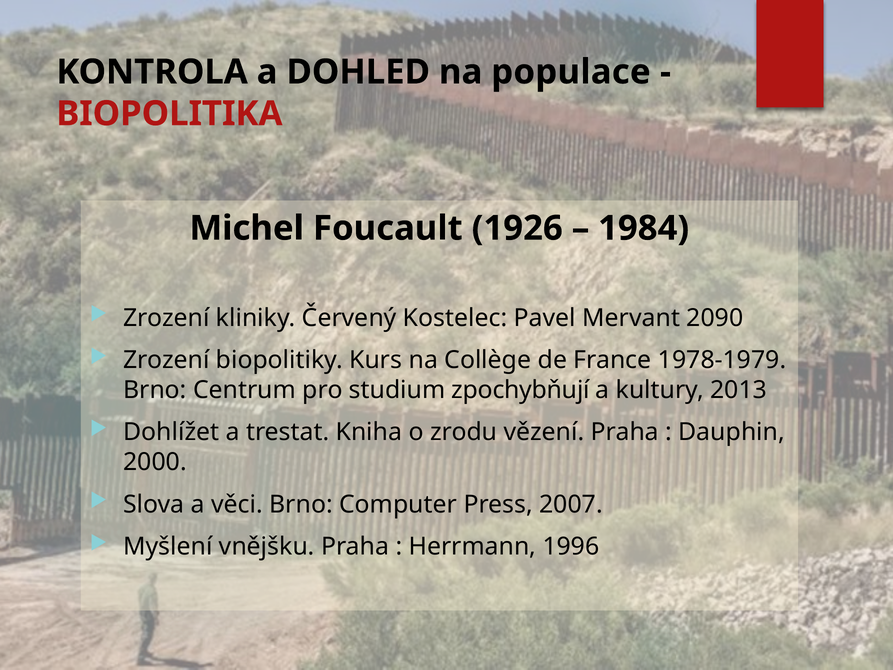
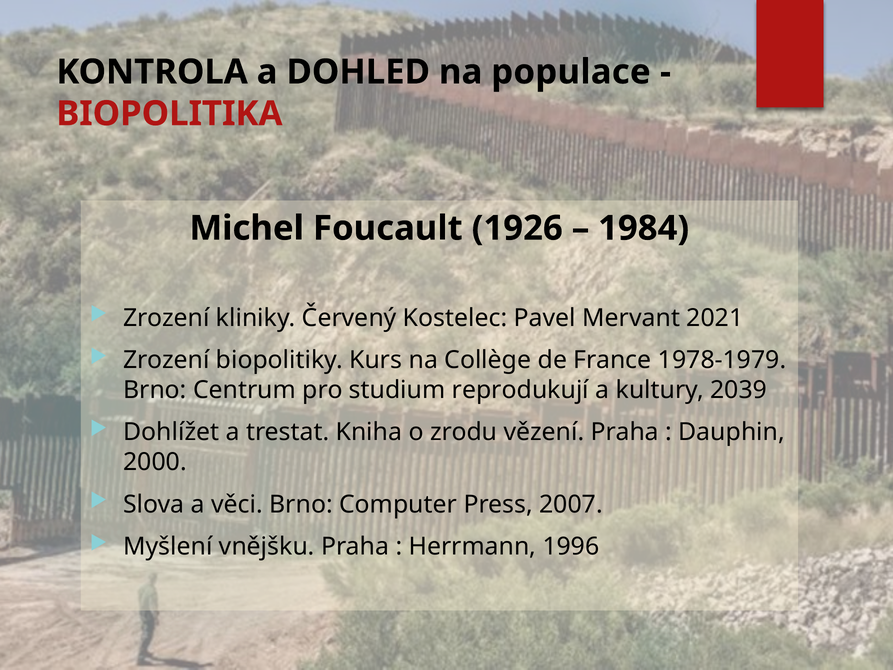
2090: 2090 -> 2021 (715, 318)
zpochybňují: zpochybňují -> reprodukují (520, 390)
2013: 2013 -> 2039 (739, 390)
